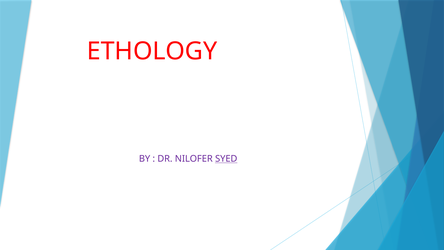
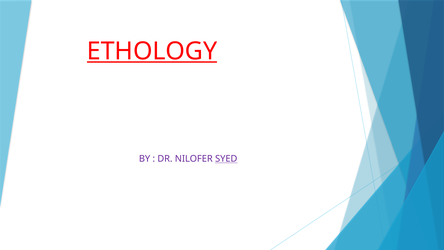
ETHOLOGY underline: none -> present (152, 51)
